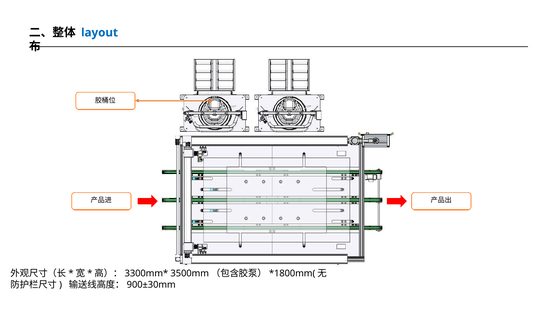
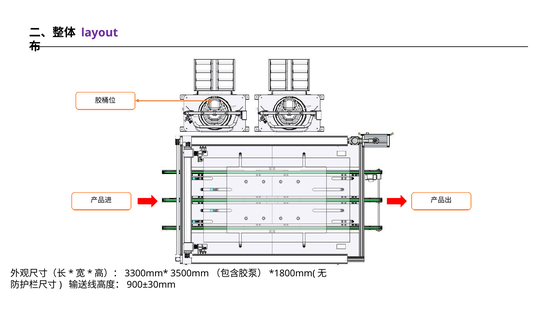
layout colour: blue -> purple (100, 33)
